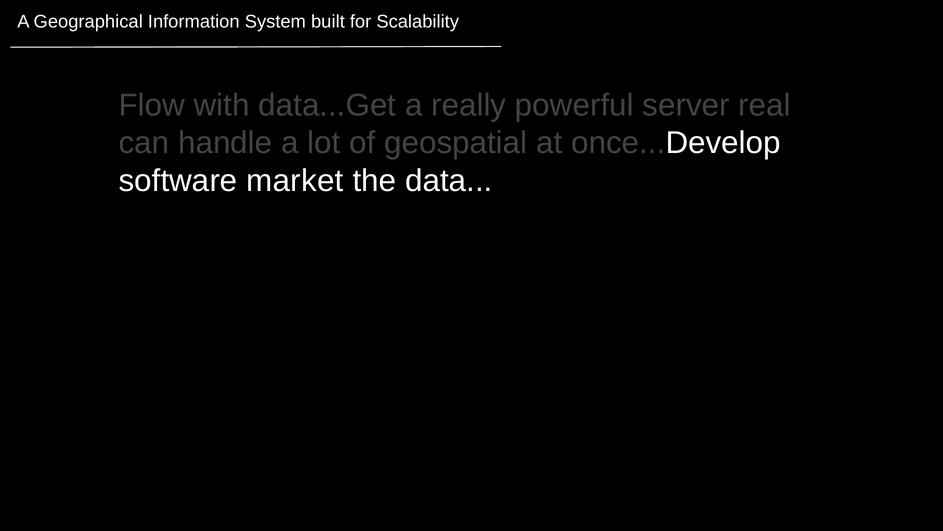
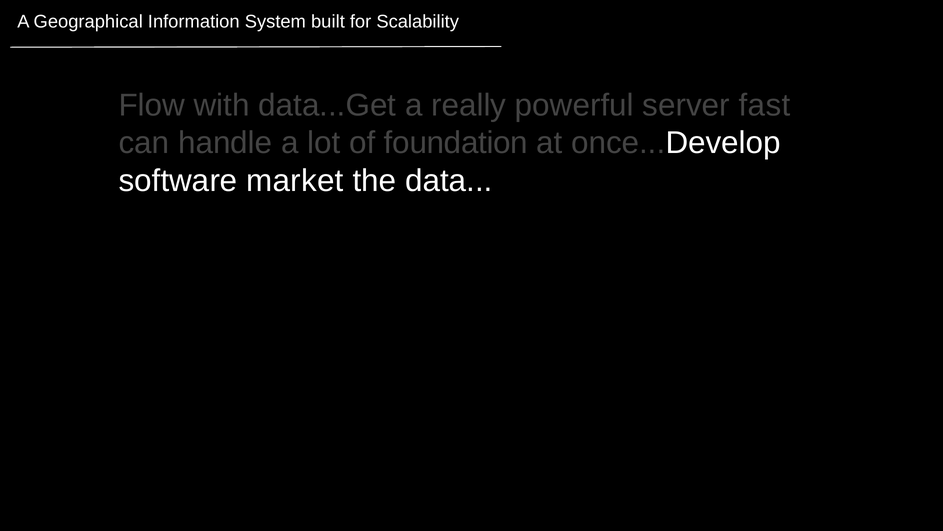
real: real -> fast (765, 105)
geospatial: geospatial -> foundation (456, 143)
